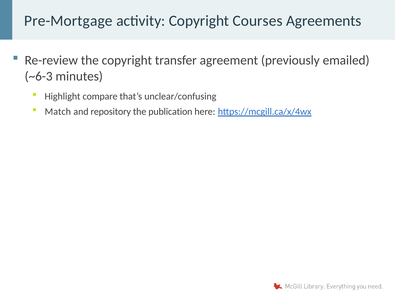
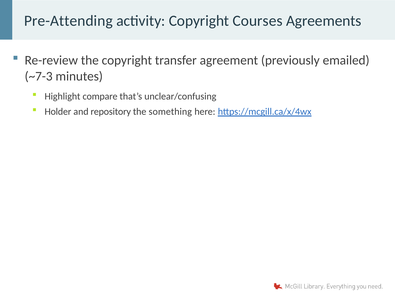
Pre-Mortgage: Pre-Mortgage -> Pre-Attending (68, 21)
~6-3: ~6-3 -> ~7-3 (39, 76)
Match: Match -> Holder (58, 111)
publication: publication -> something (170, 111)
